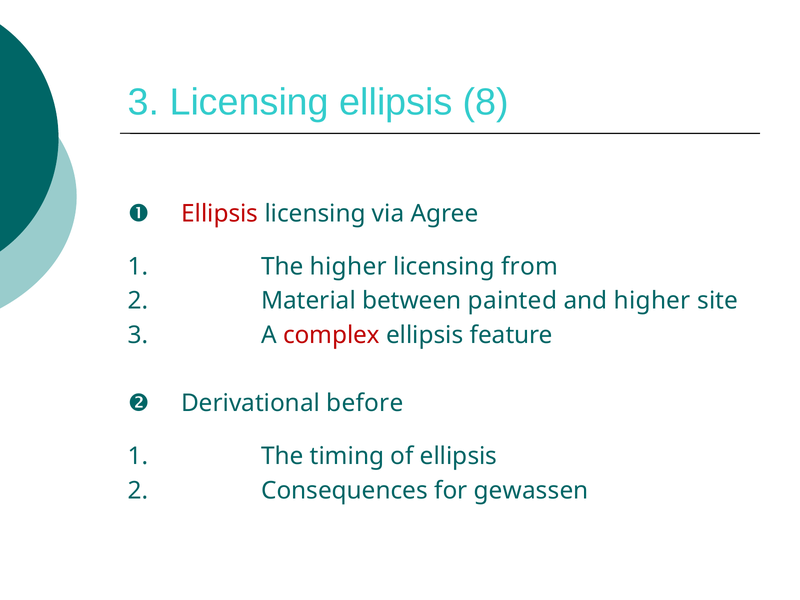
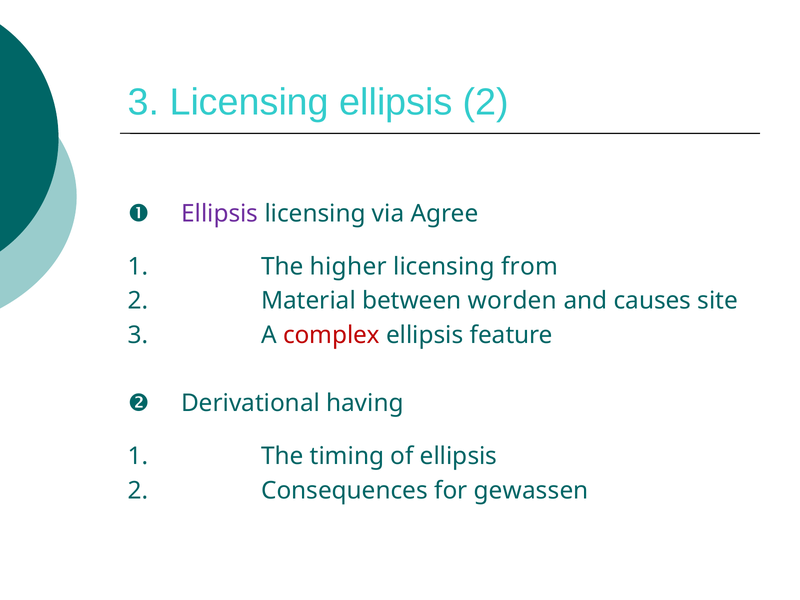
Licensing ellipsis 8: 8 -> 2 (486, 102)
Ellipsis colour: red -> purple (220, 214)
painted: painted -> worden (512, 301)
and higher: higher -> causes (652, 301)
before: before -> having (365, 403)
